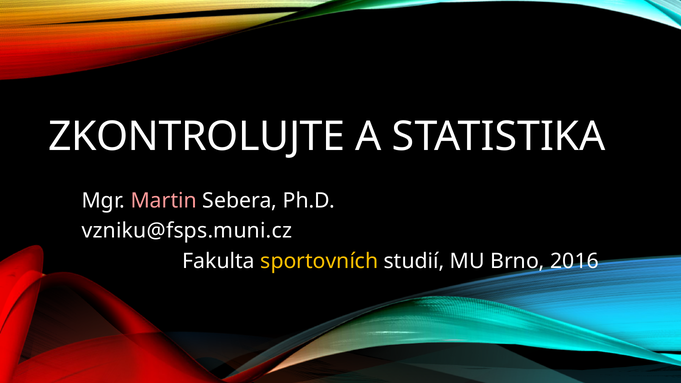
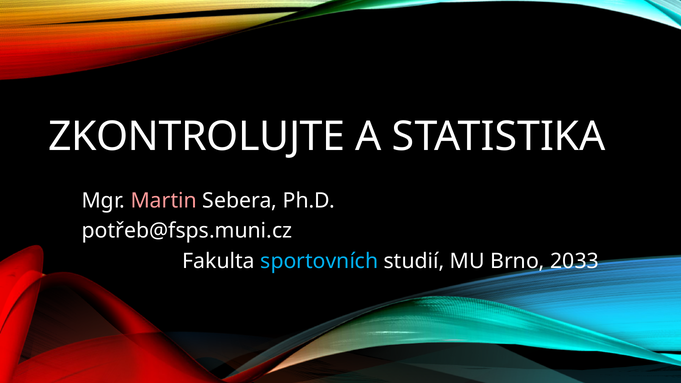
vzniku@fsps.muni.cz: vzniku@fsps.muni.cz -> potřeb@fsps.muni.cz (187, 231)
sportovních colour: yellow -> light blue (319, 261)
2016: 2016 -> 2033 (575, 261)
